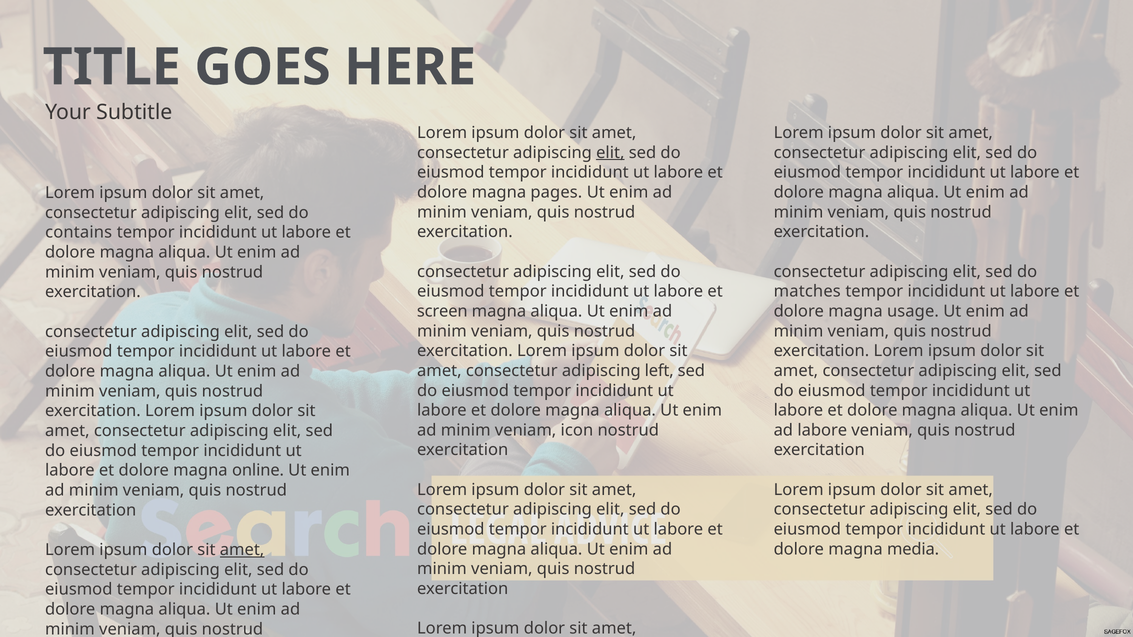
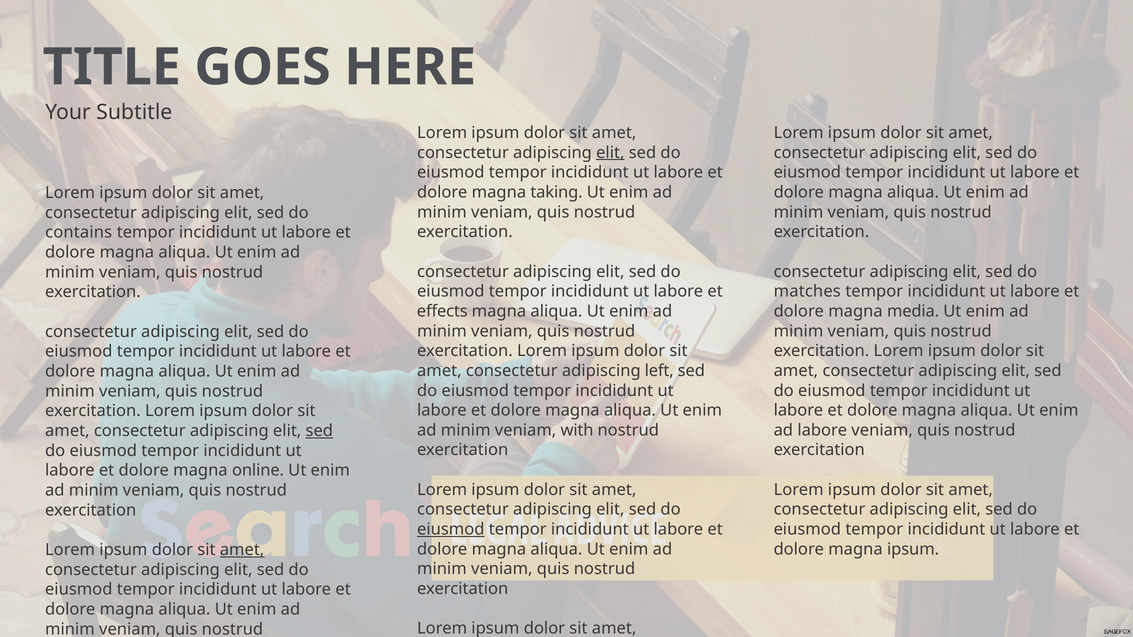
pages: pages -> taking (557, 192)
screen: screen -> effects (442, 311)
usage: usage -> media (913, 311)
icon: icon -> with (577, 430)
sed underline: none -> present (319, 431)
eiusmod underline: none -> present (451, 530)
magna media: media -> ipsum (913, 549)
